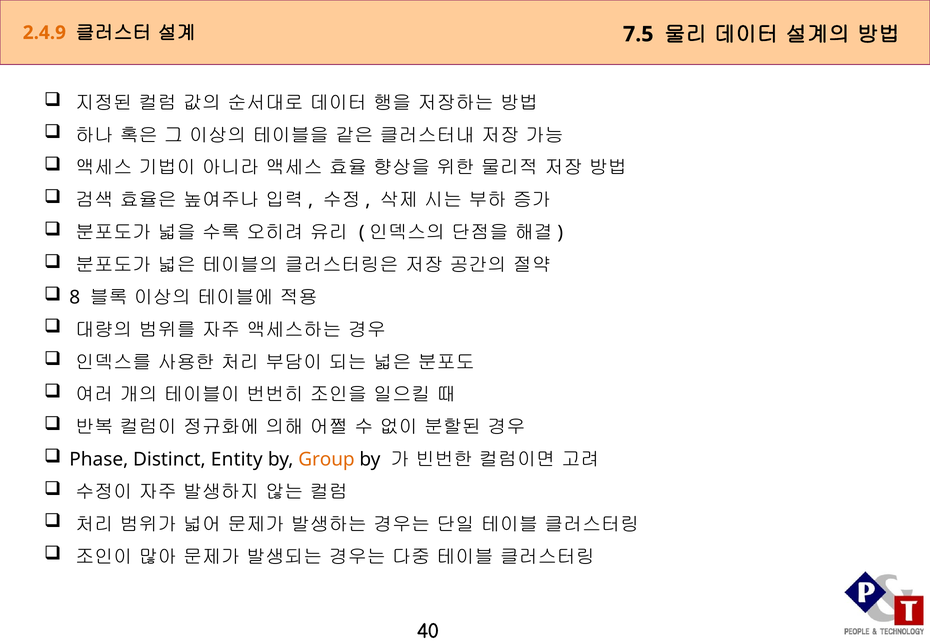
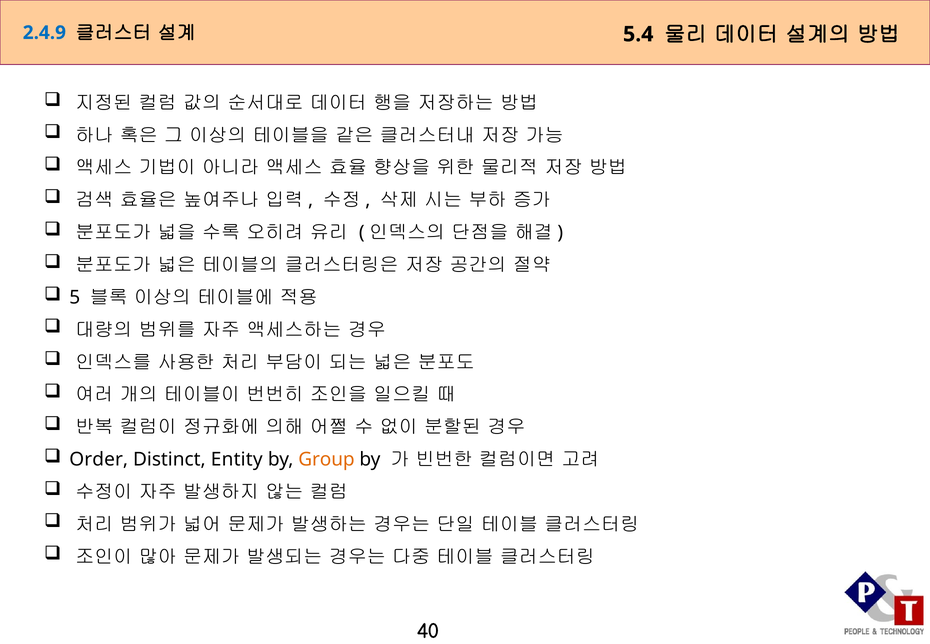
2.4.9 colour: orange -> blue (44, 33)
7.5: 7.5 -> 5.4 (638, 34)
8: 8 -> 5 (75, 297)
Phase: Phase -> Order (99, 459)
